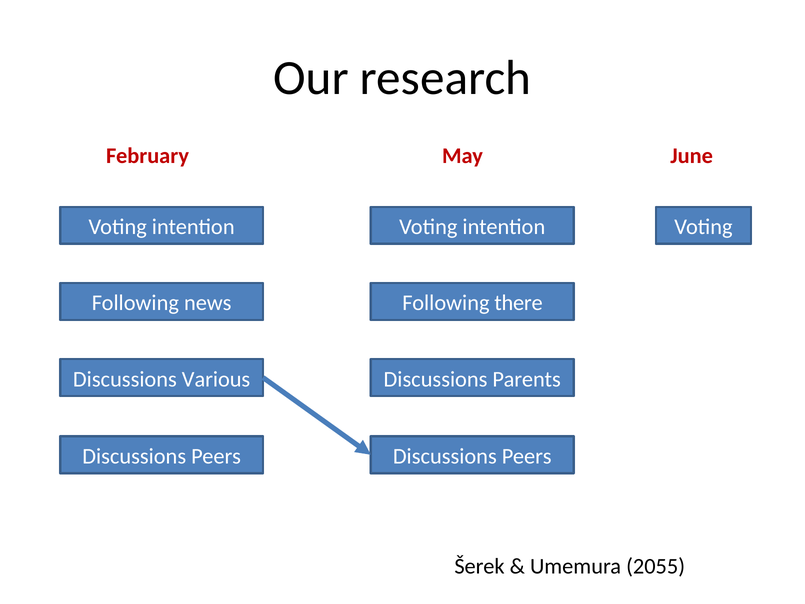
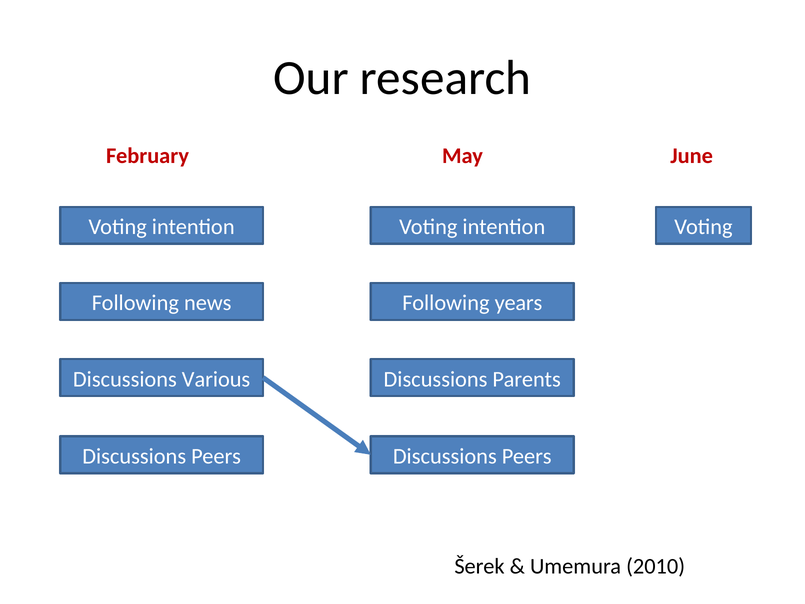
there: there -> years (518, 303)
2055: 2055 -> 2010 (656, 566)
